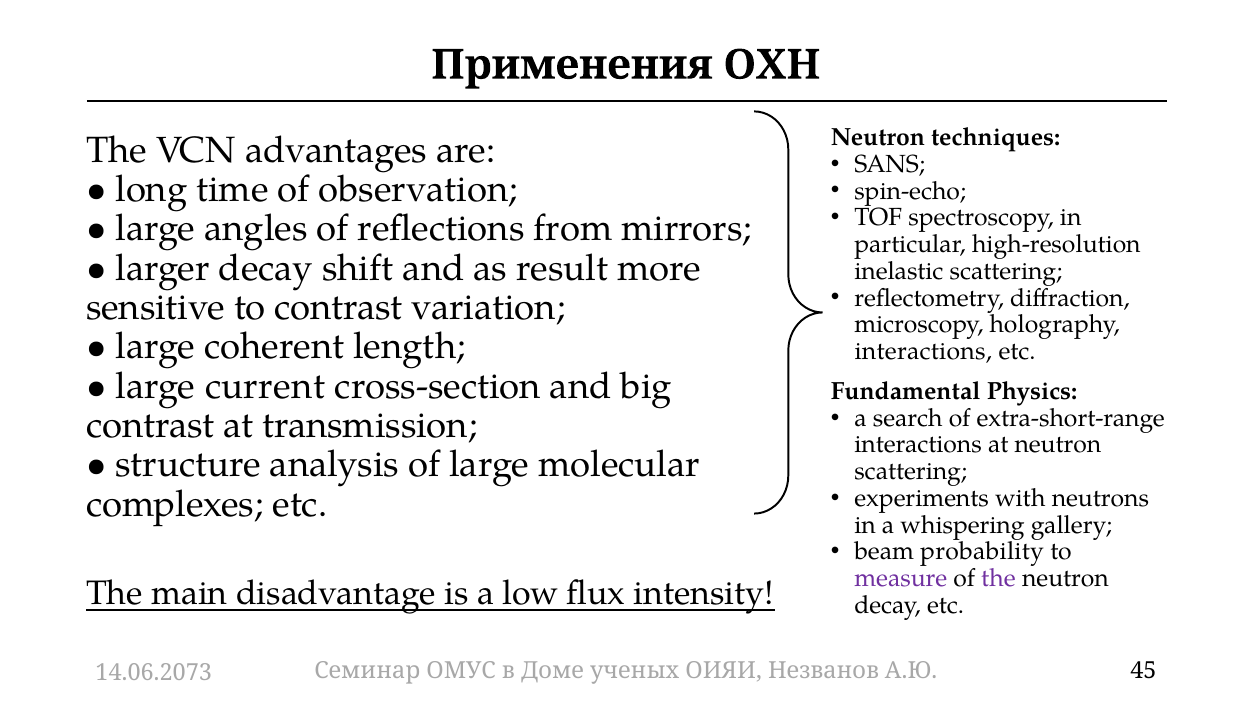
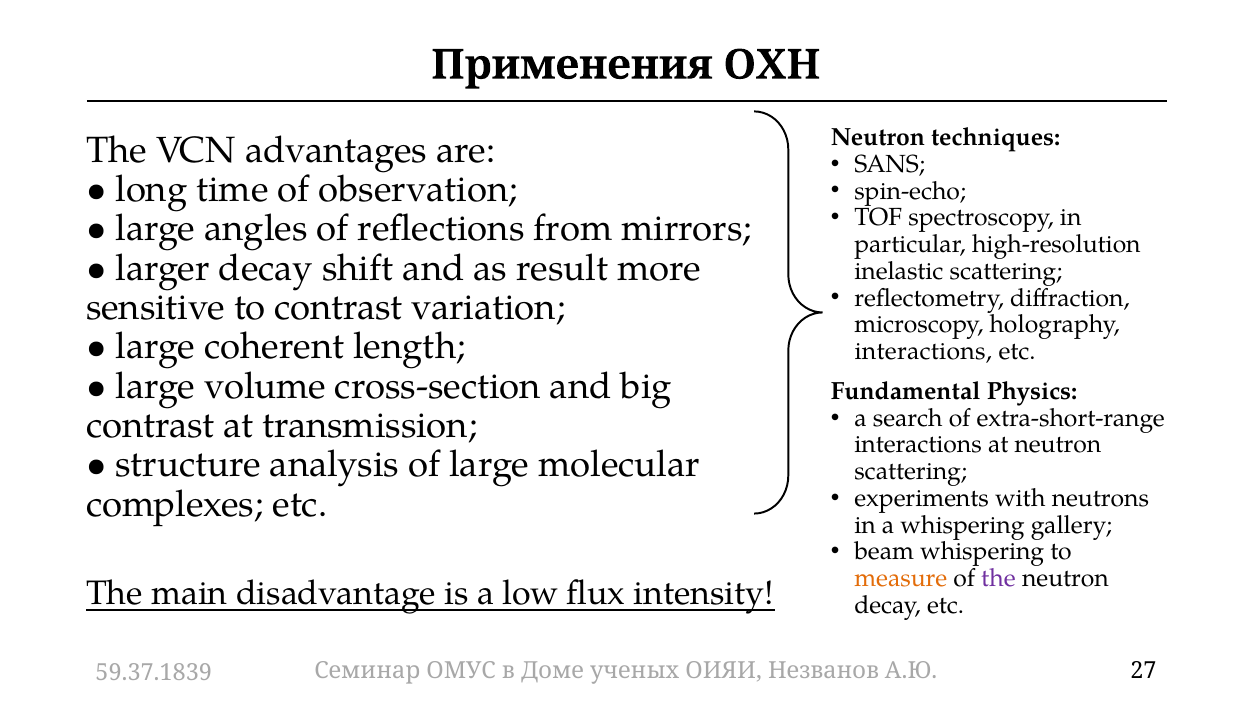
current: current -> volume (265, 386)
beam probability: probability -> whispering (982, 552)
measure colour: purple -> orange (901, 579)
45: 45 -> 27 (1143, 671)
14.06.2073: 14.06.2073 -> 59.37.1839 (154, 673)
